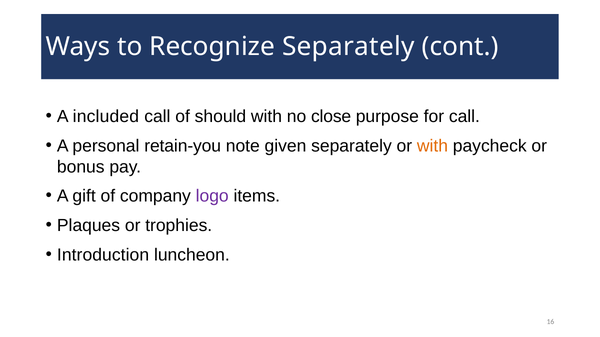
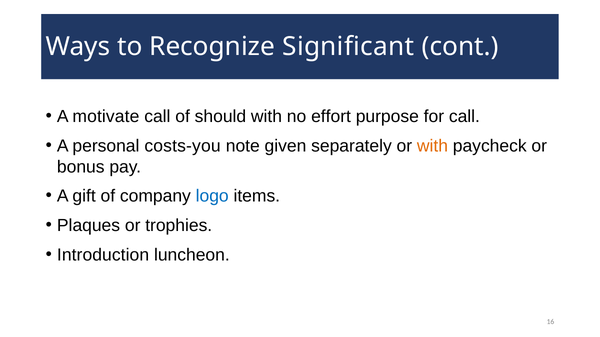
Recognize Separately: Separately -> Significant (348, 46)
included: included -> motivate (106, 117)
close: close -> effort (331, 117)
retain-you: retain-you -> costs-you (183, 146)
logo colour: purple -> blue (212, 196)
